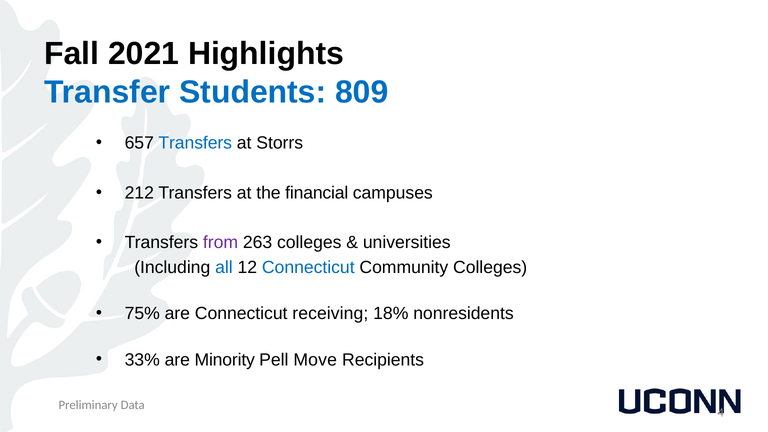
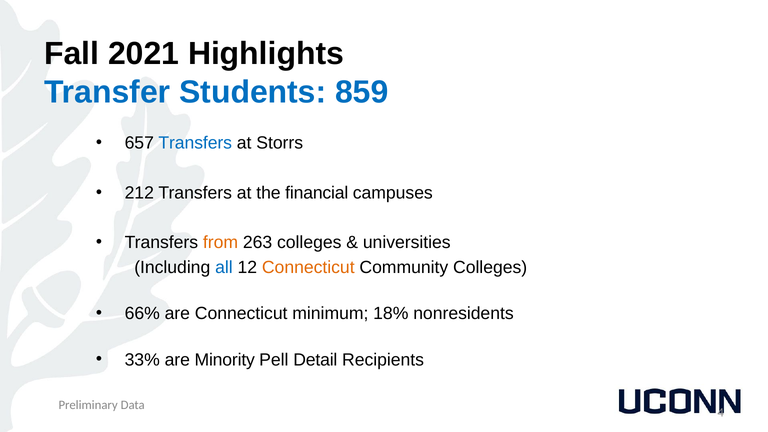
809: 809 -> 859 (362, 92)
from colour: purple -> orange (220, 243)
Connecticut colour: blue -> orange (308, 268)
75%: 75% -> 66% (142, 314)
receiving: receiving -> minimum (330, 314)
Move: Move -> Detail (315, 360)
